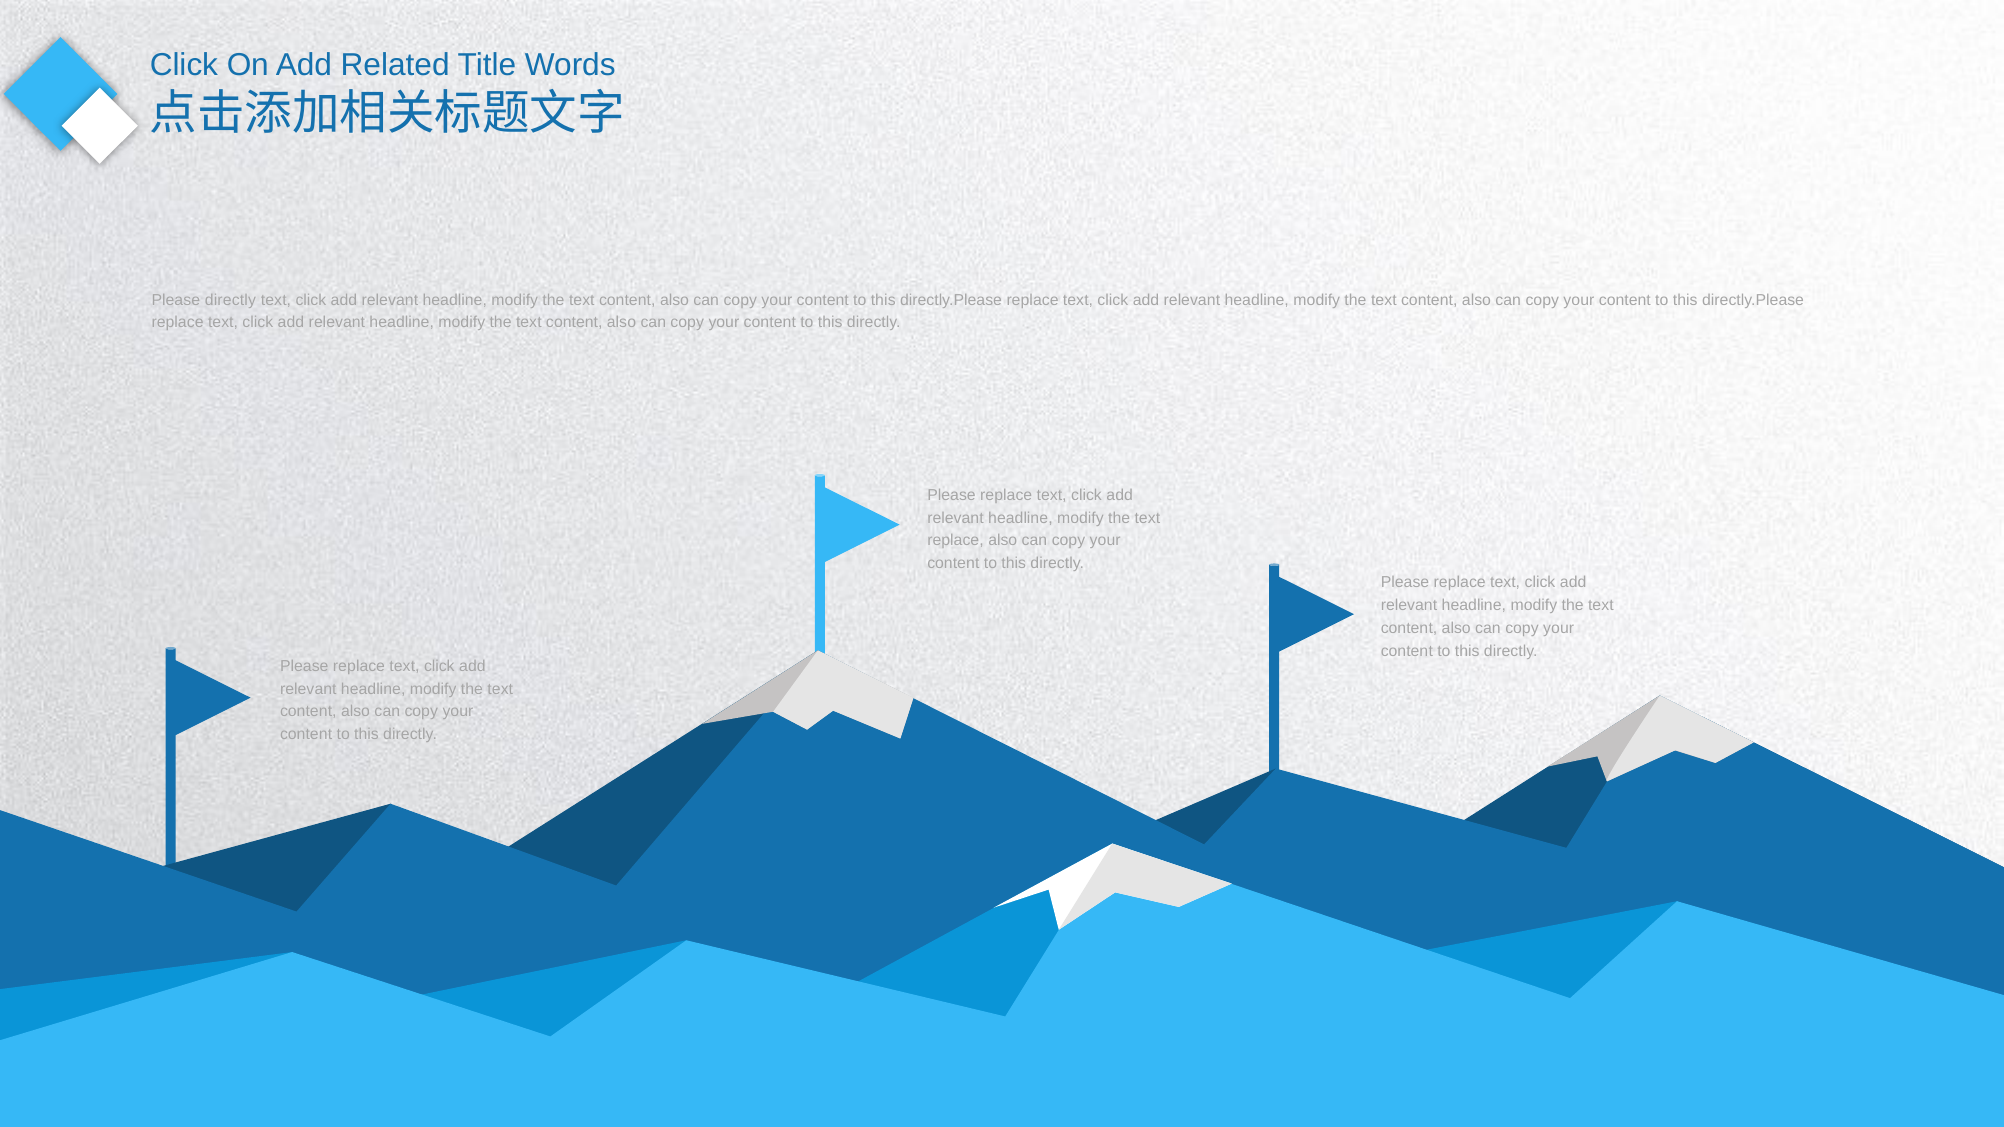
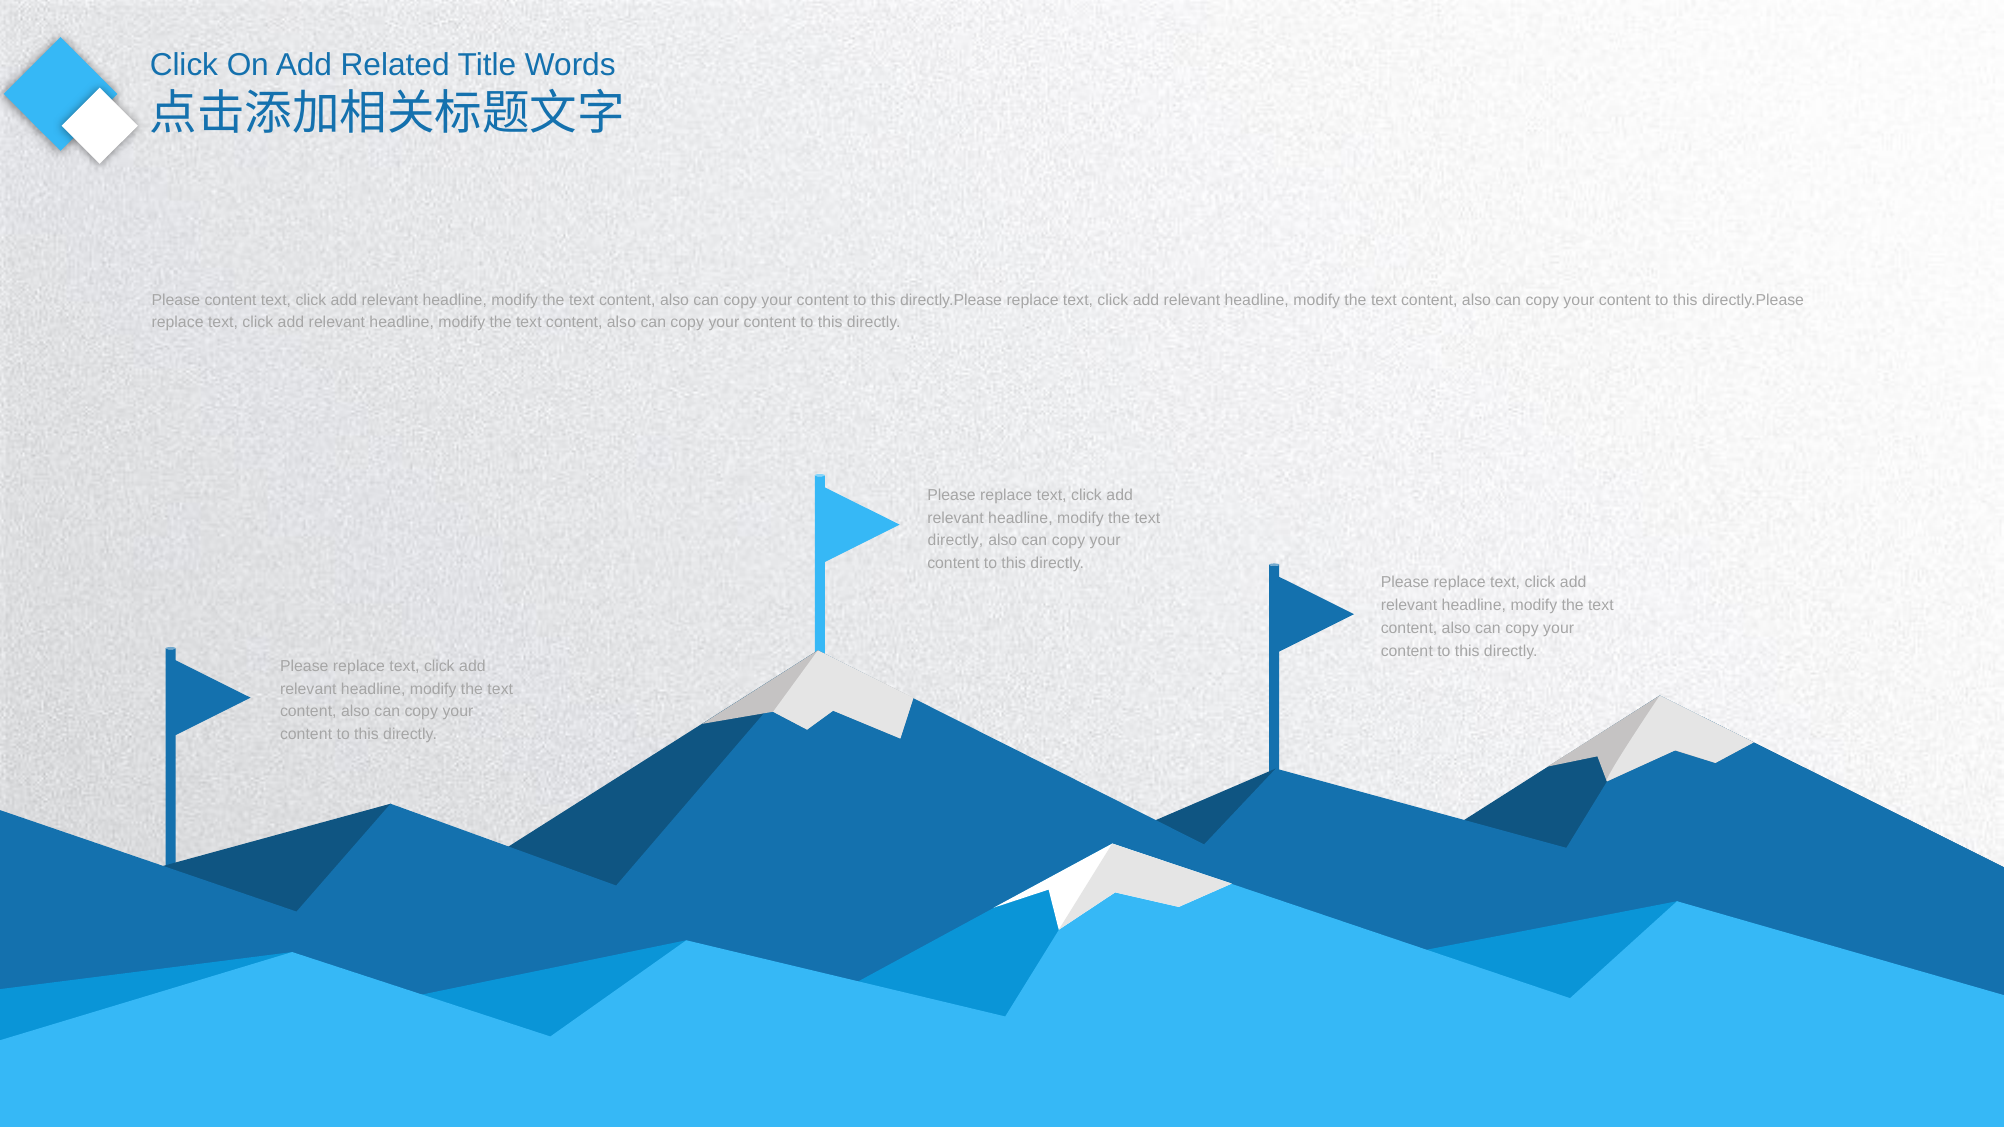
Please directly: directly -> content (230, 300)
replace: replace -> directly (955, 541)
